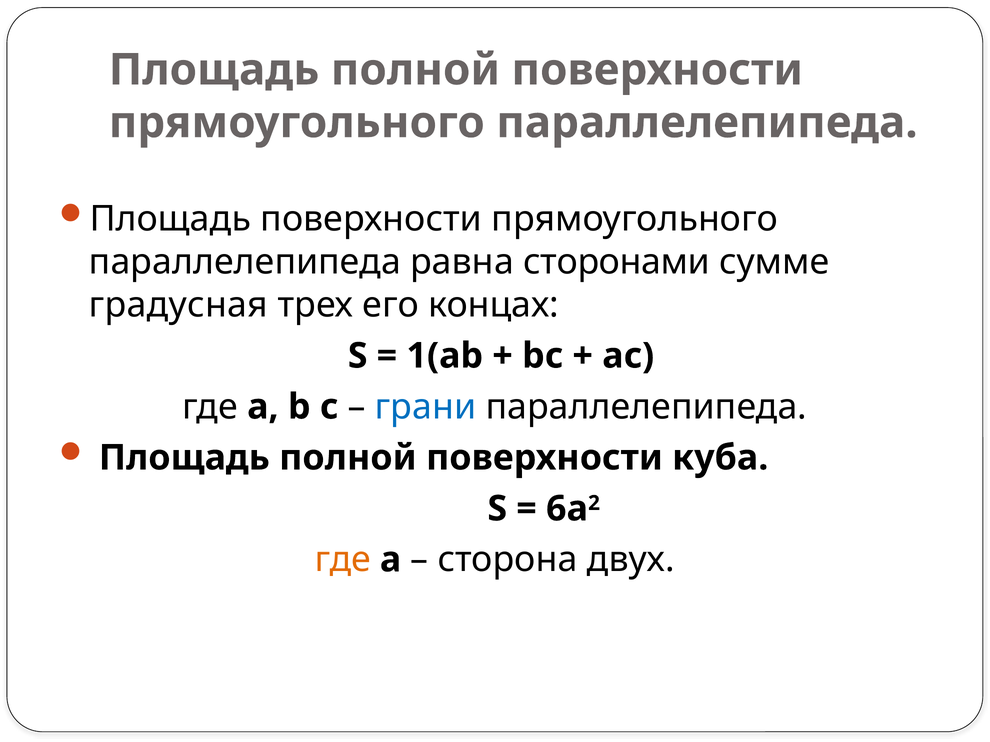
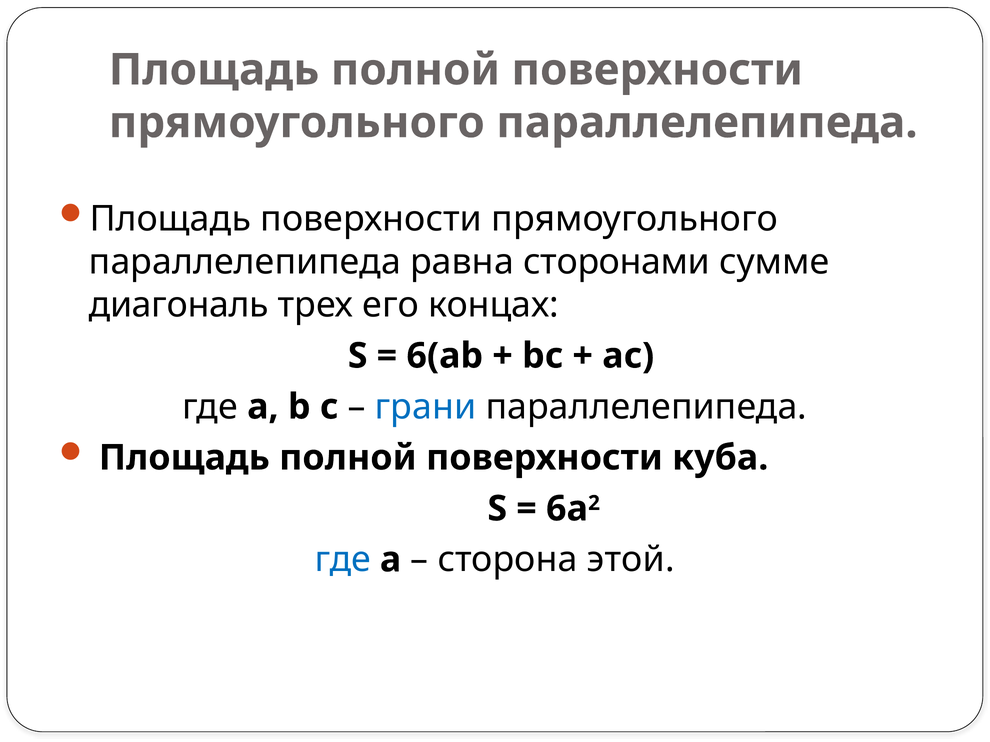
градусная: градусная -> диагональ (179, 305)
1(ab: 1(ab -> 6(ab (445, 356)
где colour: orange -> blue (343, 560)
двух: двух -> этой (631, 560)
